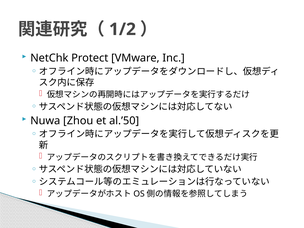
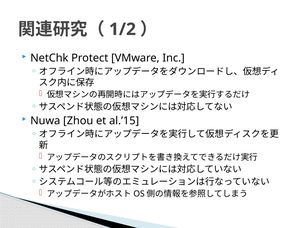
al.’50: al.’50 -> al.’15 (124, 121)
